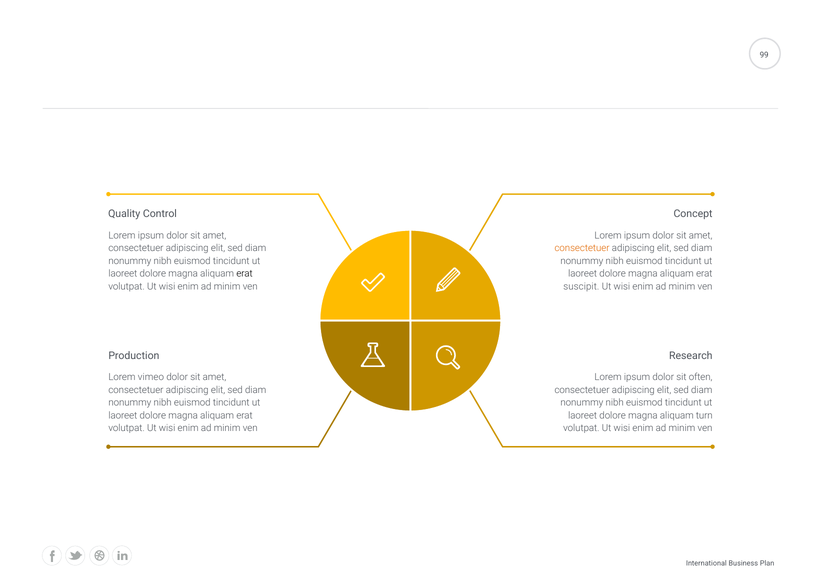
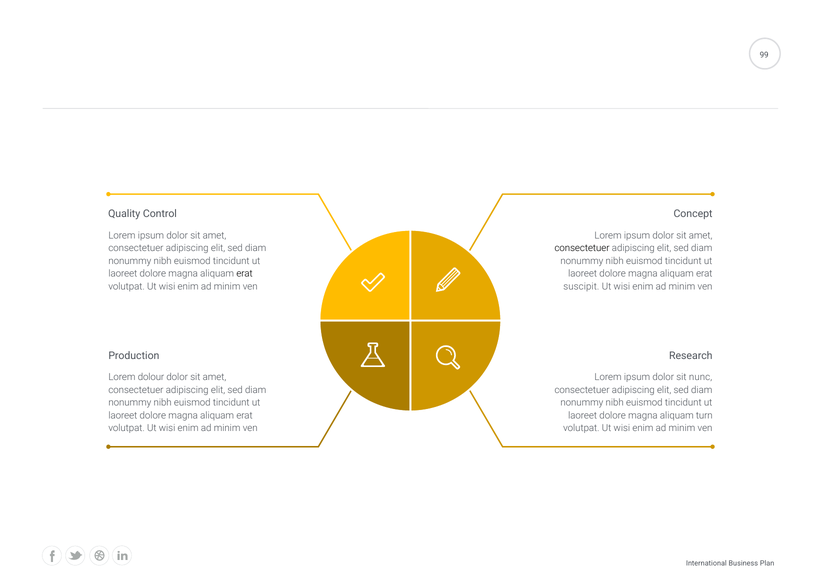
consectetuer colour: orange -> black (582, 248)
vimeo: vimeo -> dolour (151, 377)
often: often -> nunc (701, 377)
